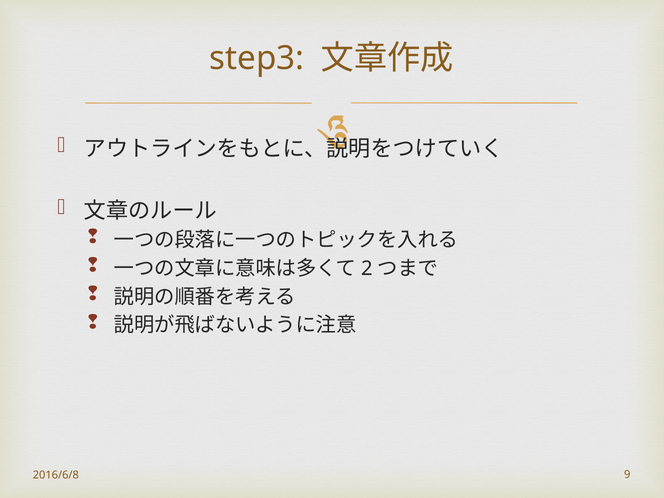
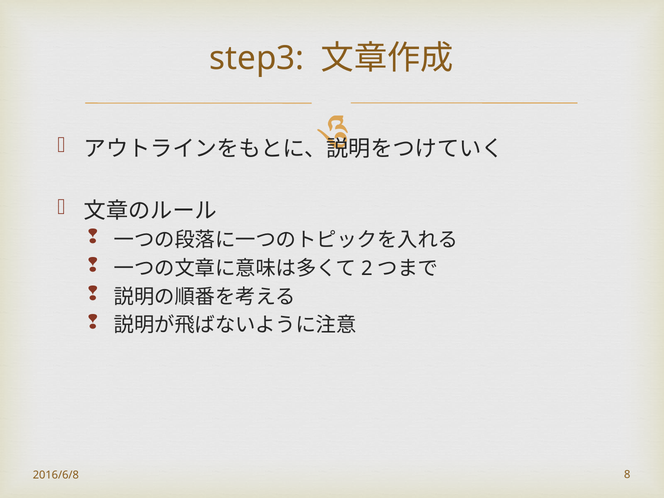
9: 9 -> 8 (627, 474)
